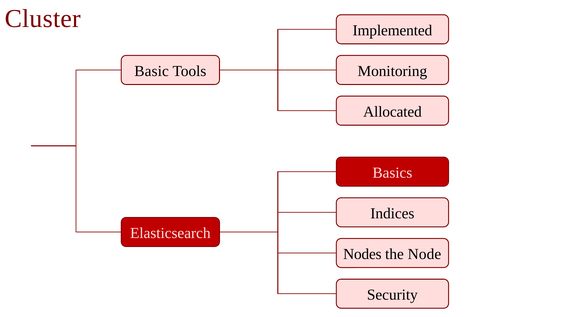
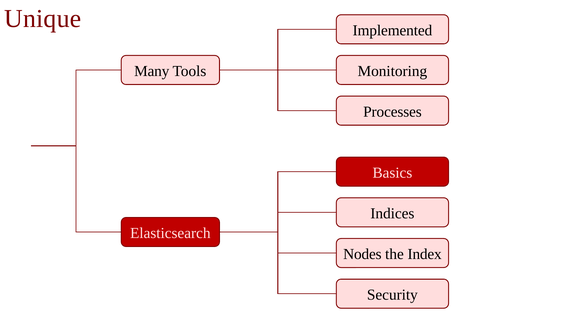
Cluster: Cluster -> Unique (43, 19)
Basic: Basic -> Many (152, 71)
Allocated: Allocated -> Processes (392, 112)
Node: Node -> Index (425, 254)
